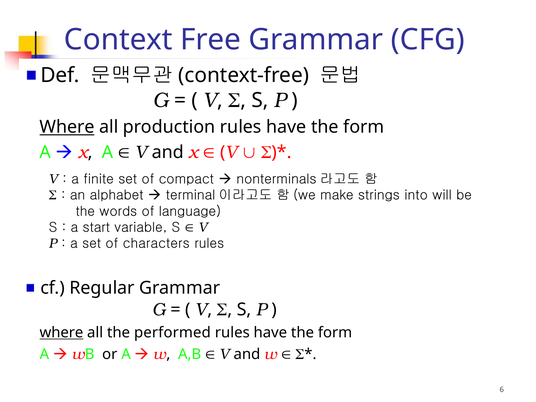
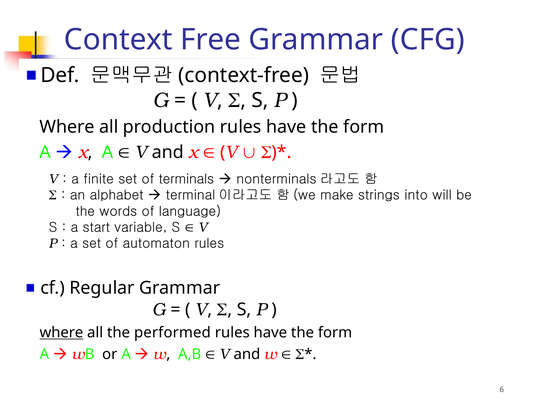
Where underline: present -> none (67, 127)
compact: compact -> terminals (186, 179)
characters: characters -> automaton (156, 243)
